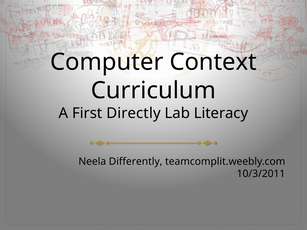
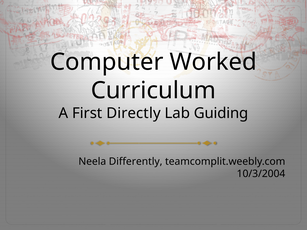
Context: Context -> Worked (213, 62)
Literacy: Literacy -> Guiding (221, 113)
10/3/2011: 10/3/2011 -> 10/3/2004 (261, 174)
